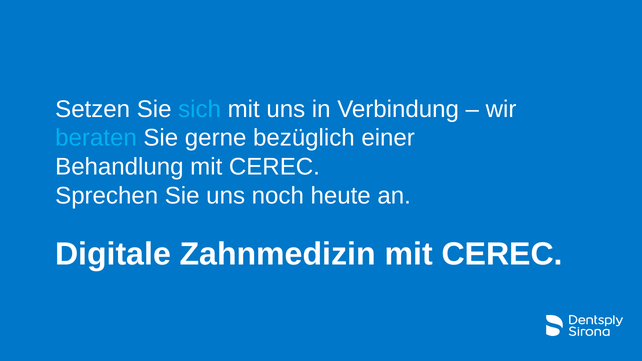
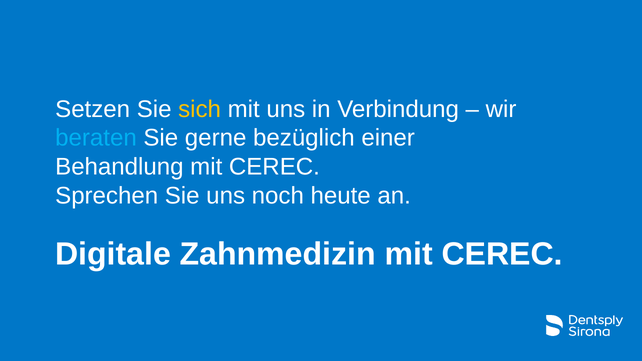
sich colour: light blue -> yellow (200, 109)
